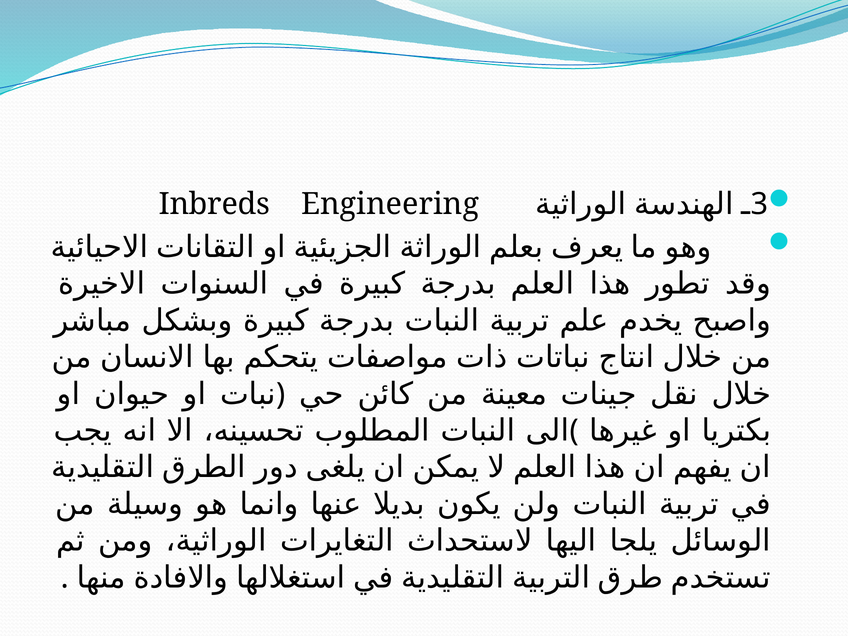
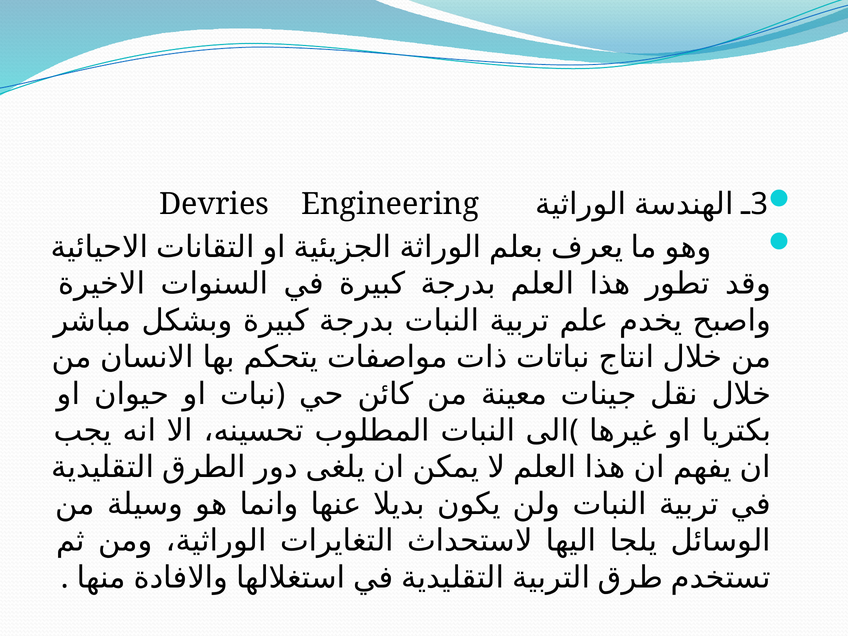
Inbreds: Inbreds -> Devries (214, 204)
